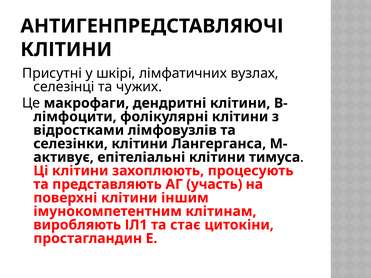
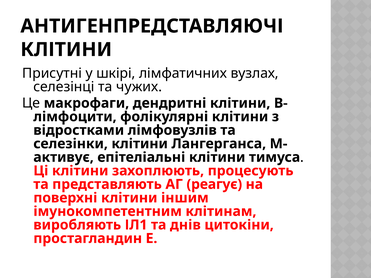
участь: участь -> реагує (214, 184)
стає: стає -> днів (185, 225)
